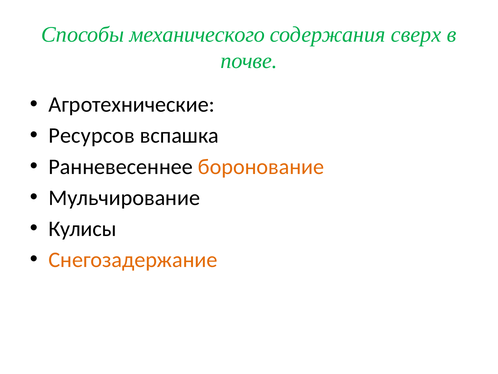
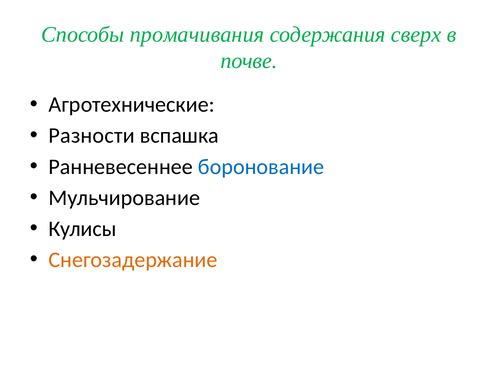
механического: механического -> промачивания (197, 34)
Ресурсов: Ресурсов -> Разности (92, 135)
боронование colour: orange -> blue (261, 166)
